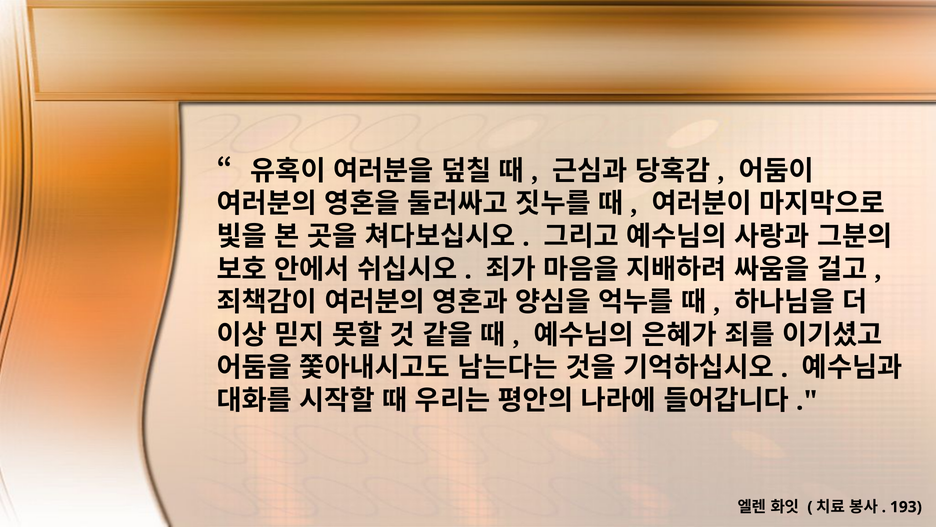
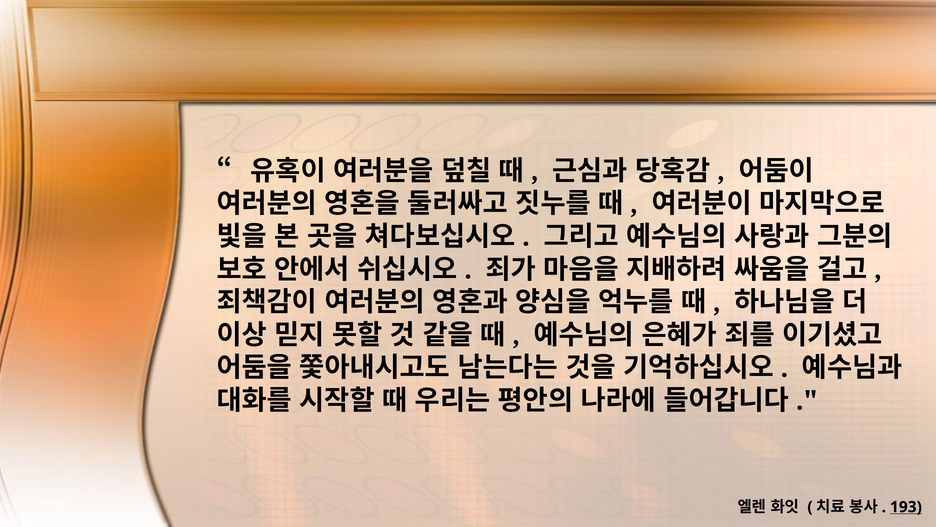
193 underline: none -> present (906, 507)
